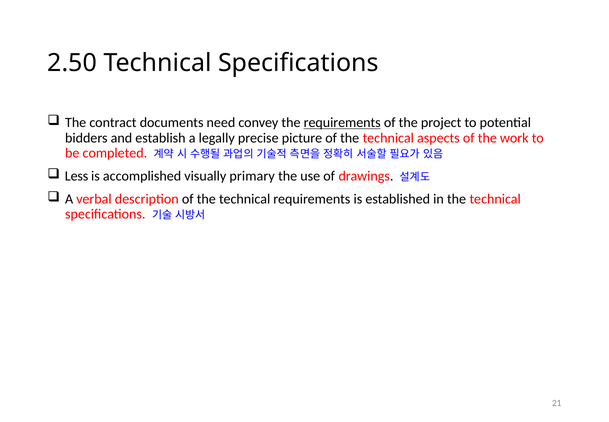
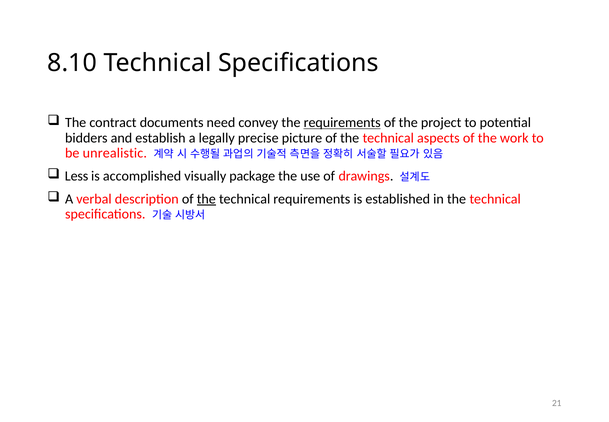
2.50: 2.50 -> 8.10 (72, 63)
completed: completed -> unrealistic (115, 153)
primary: primary -> package (252, 176)
the underline: none -> present (206, 199)
